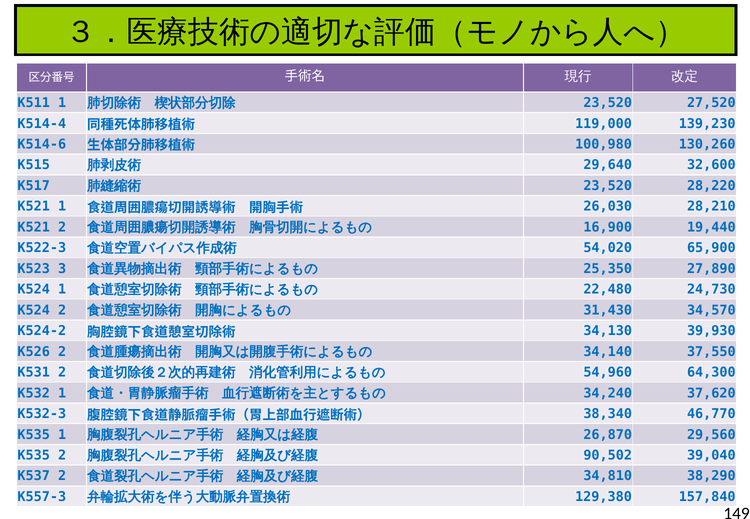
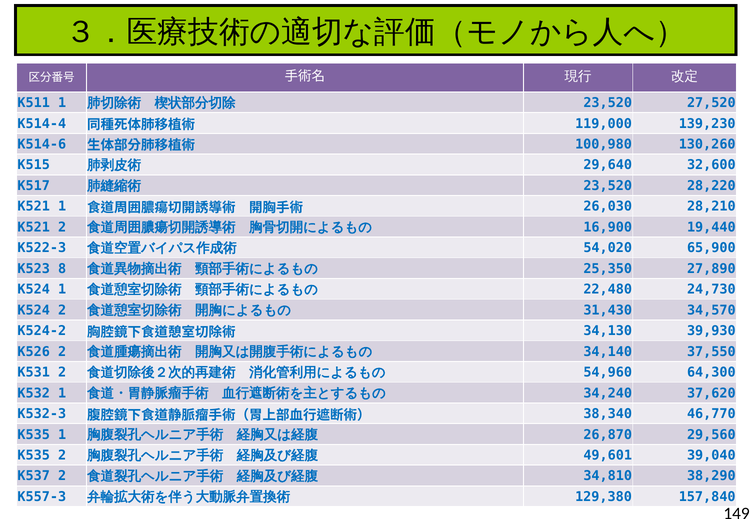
3: 3 -> 8 (62, 269)
90,502: 90,502 -> 49,601 (608, 455)
